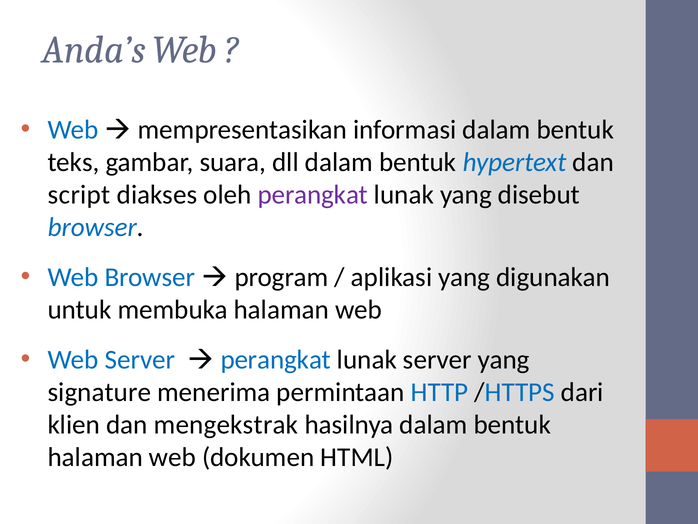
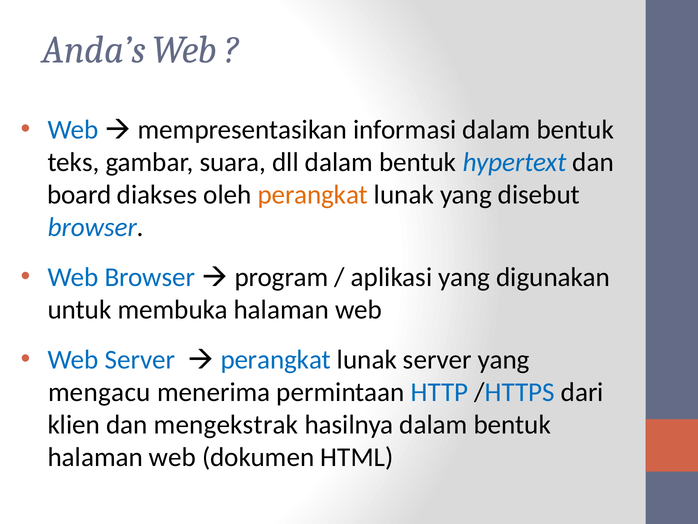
script: script -> board (79, 194)
perangkat colour: purple -> orange (313, 194)
signature: signature -> mengacu (99, 392)
